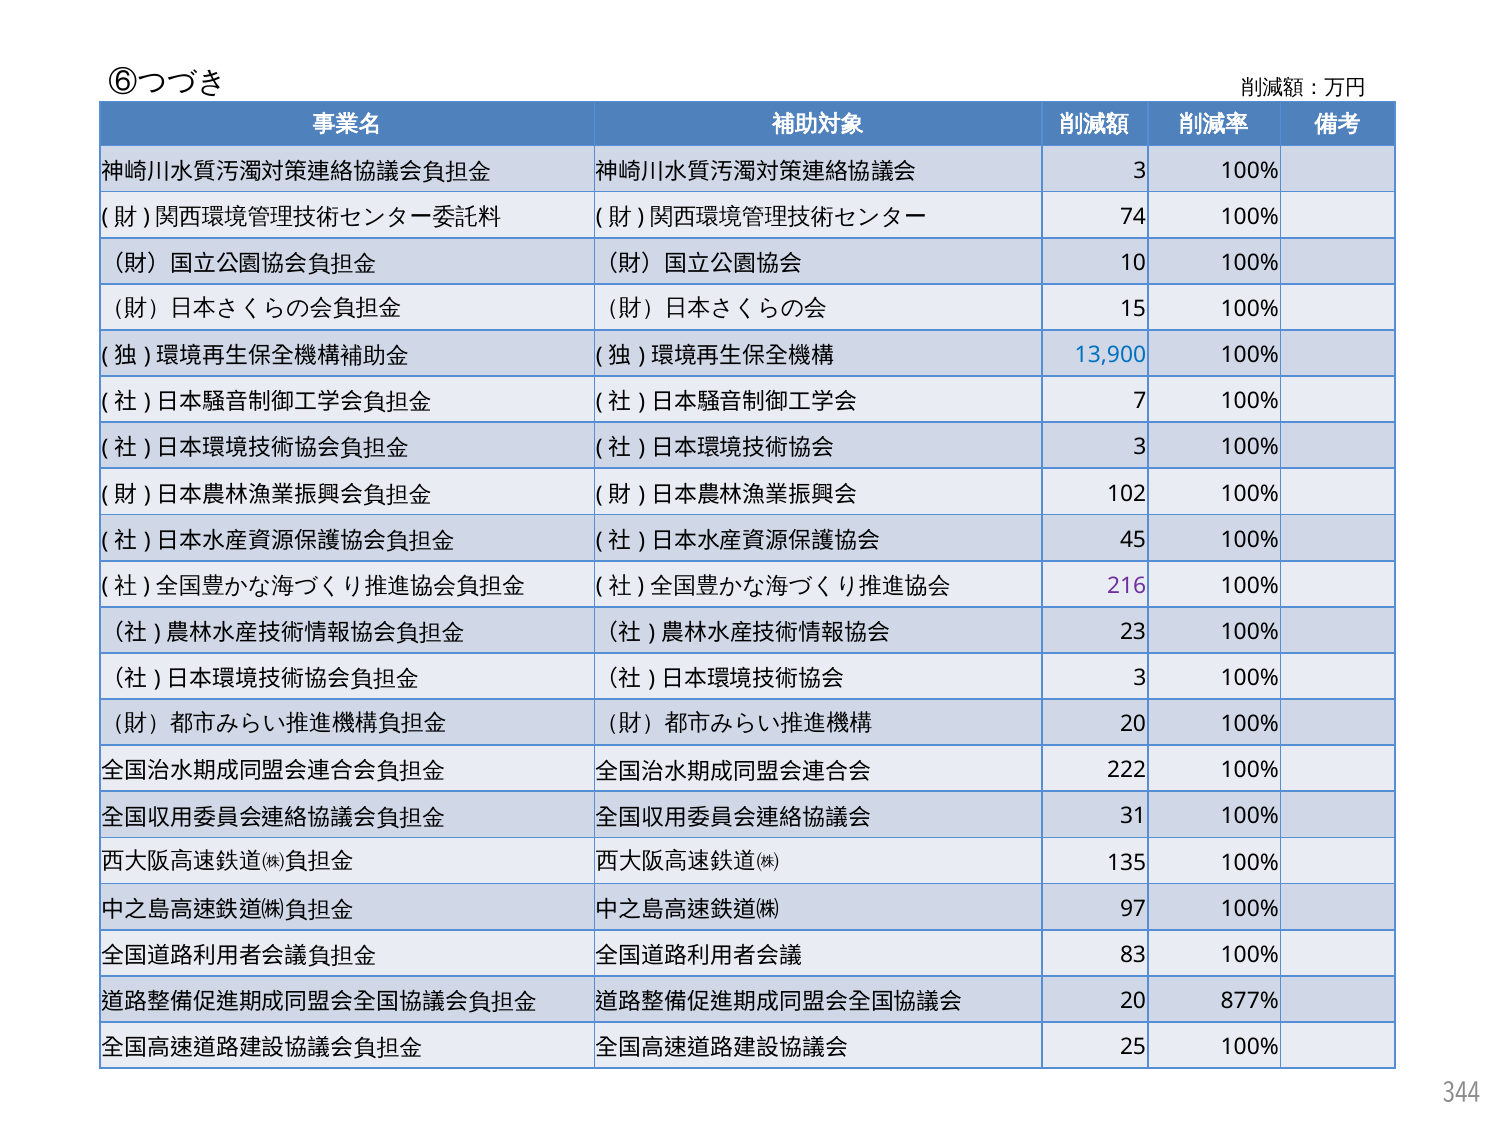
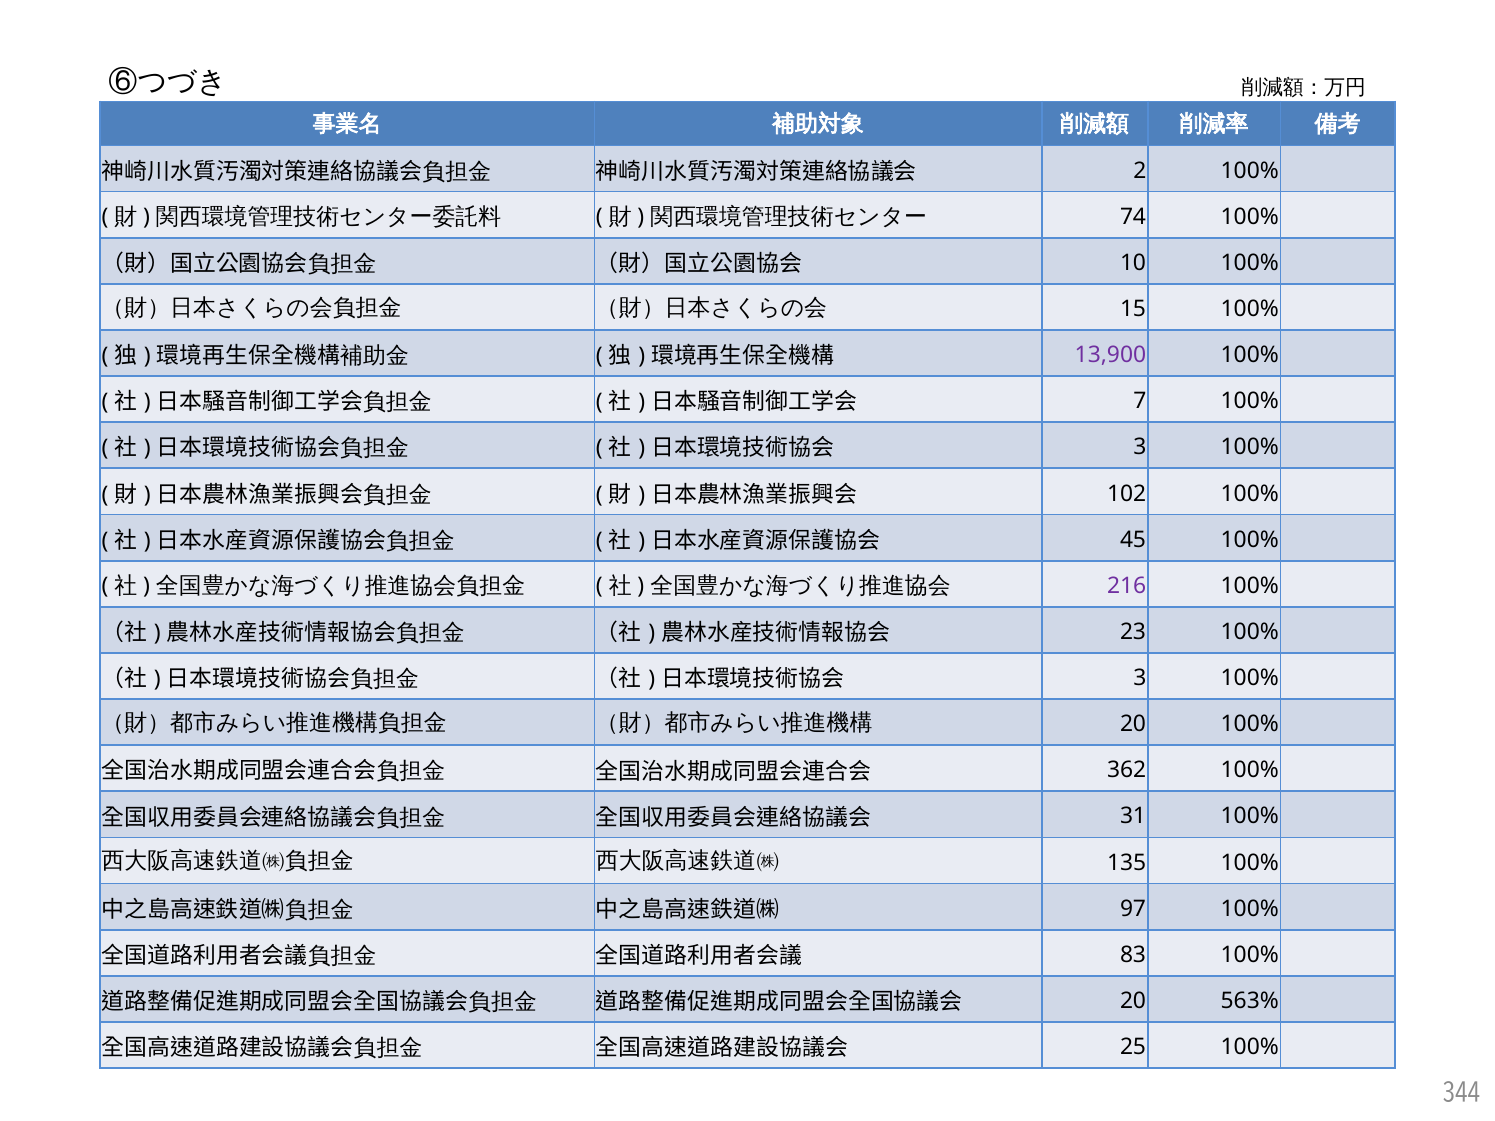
3: 3 -> 2 (1140, 171)
13,900 colour: blue -> purple (1110, 355)
222: 222 -> 362 (1127, 770)
877%: 877% -> 563% (1250, 1001)
